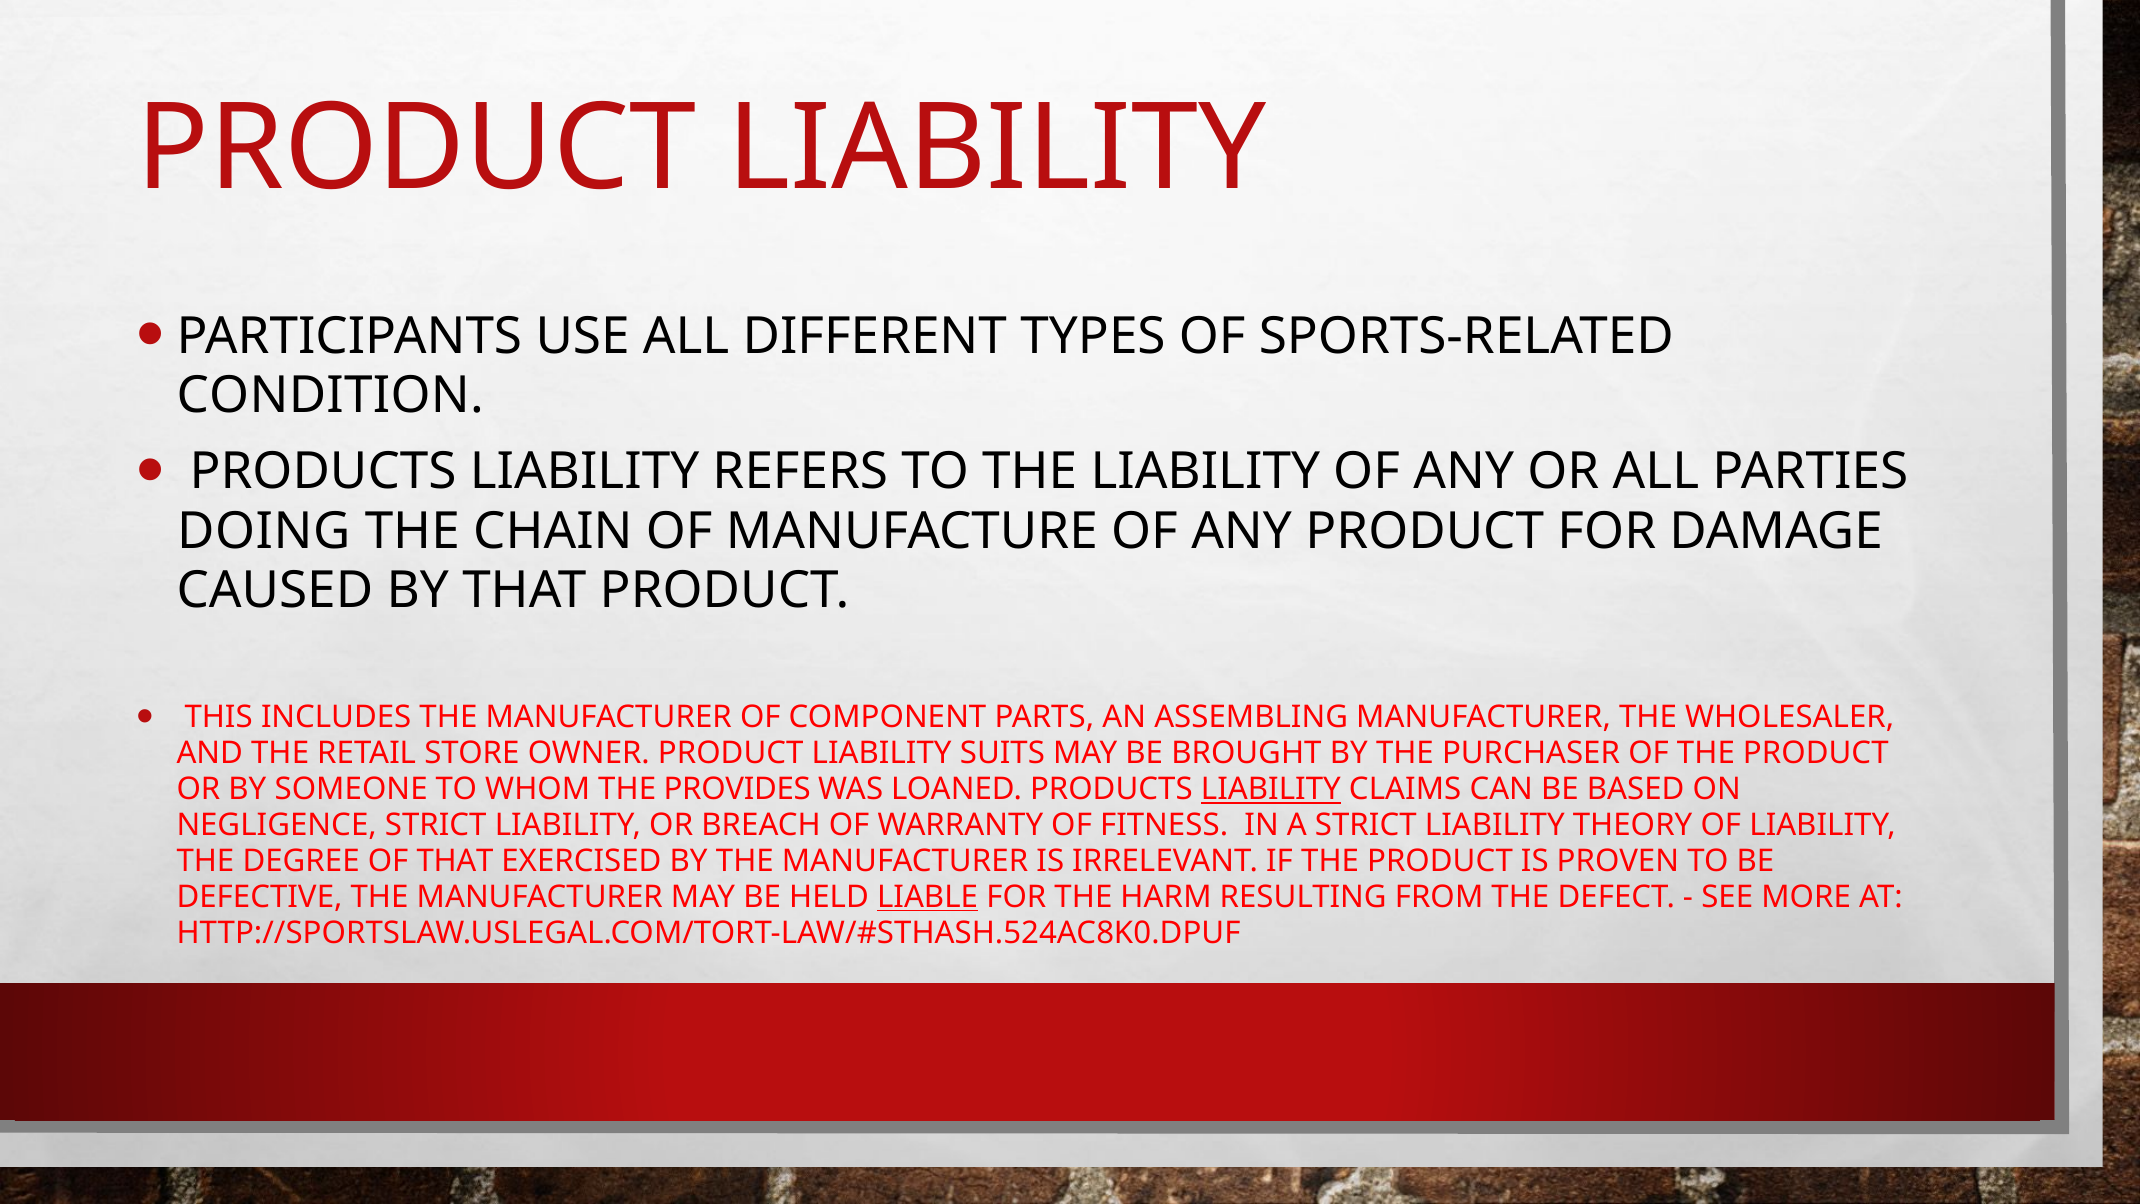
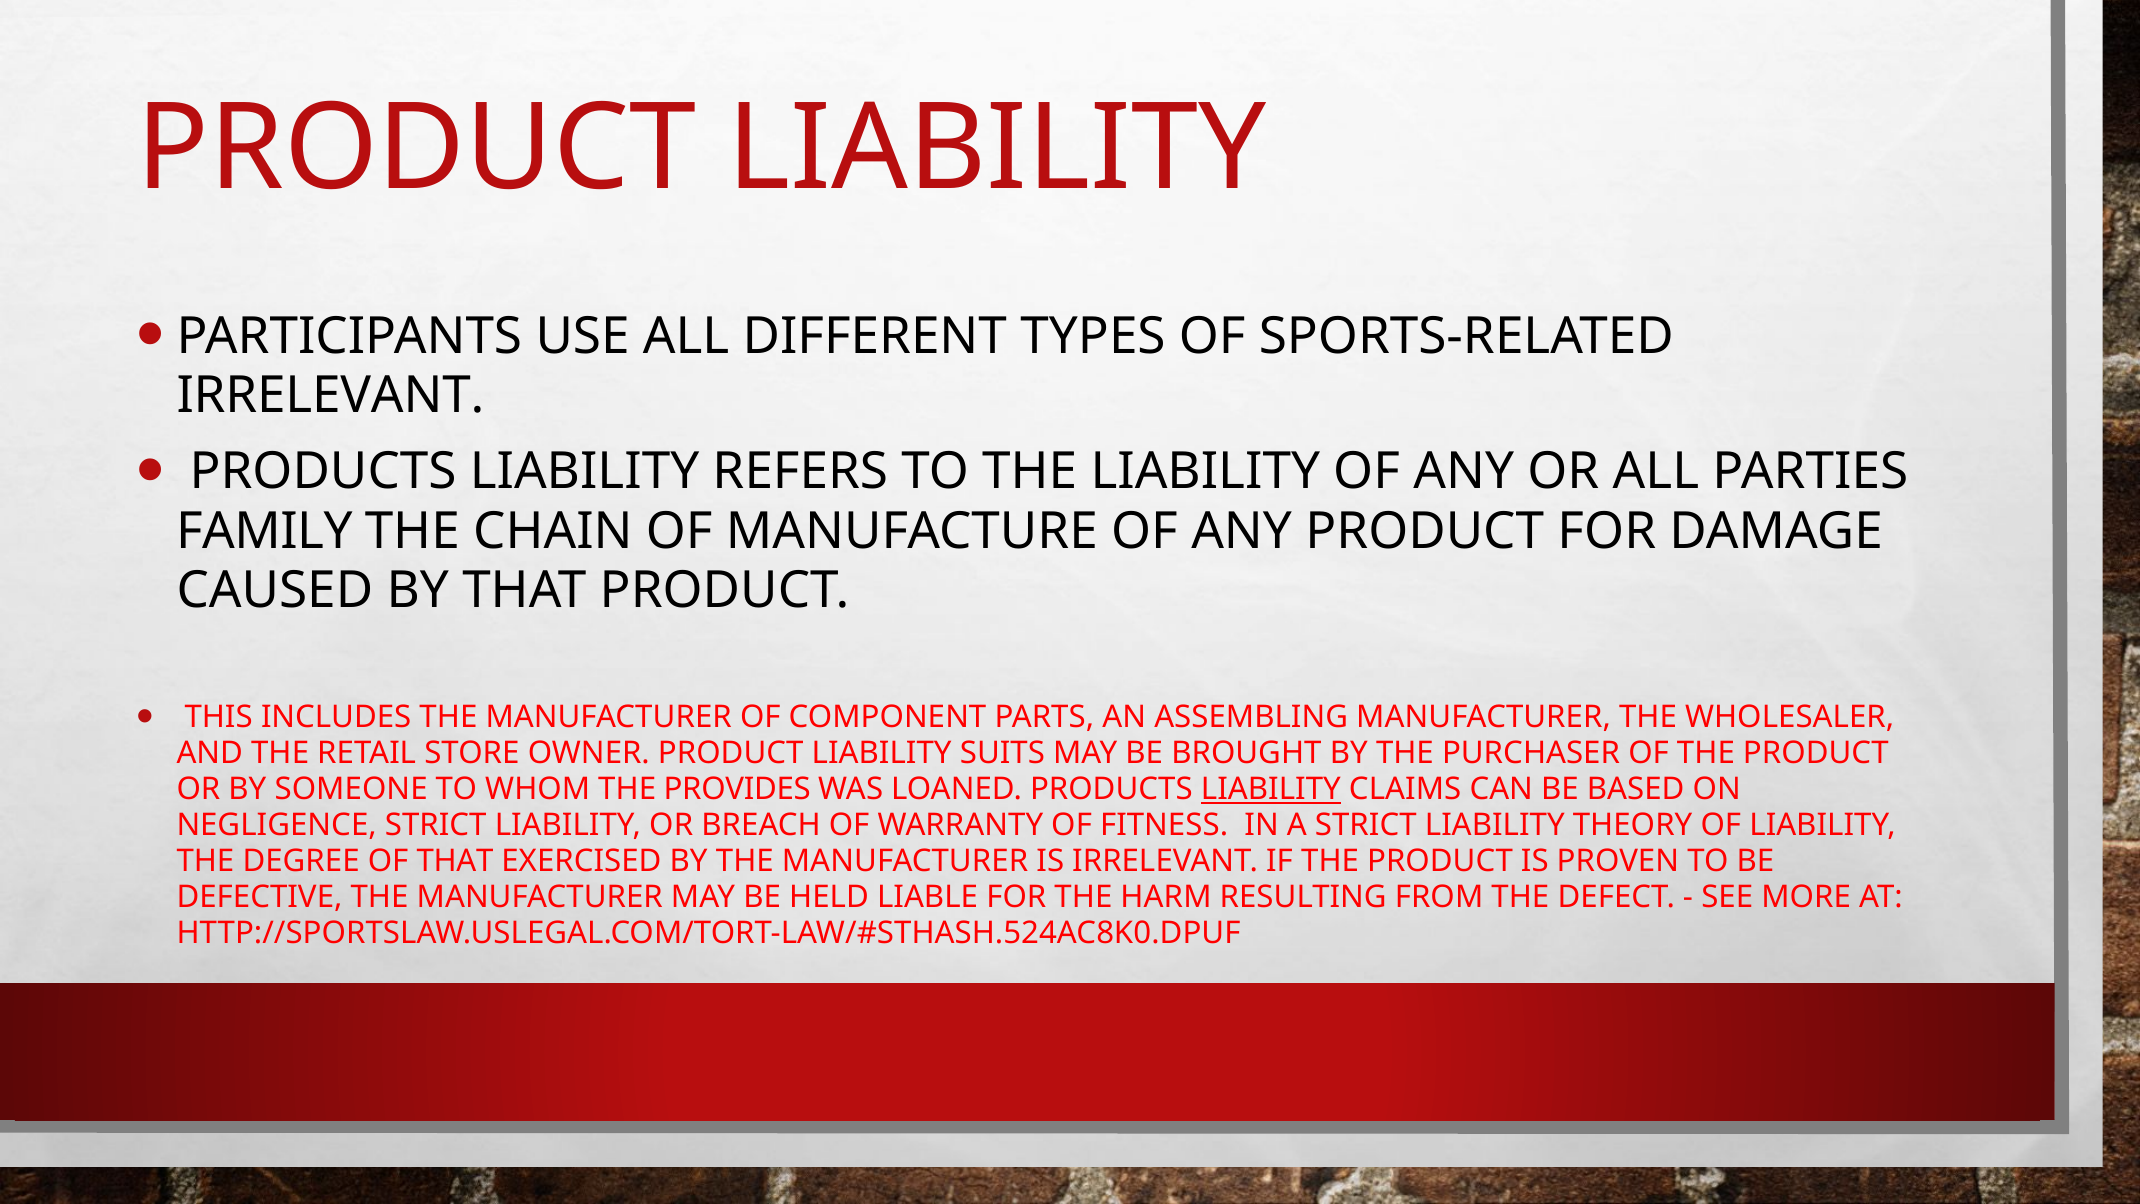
CONDITION: CONDITION -> IRRELEVANT (330, 395)
DOING: DOING -> FAMILY (264, 531)
LIABLE underline: present -> none (928, 897)
